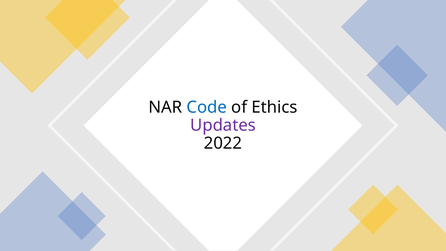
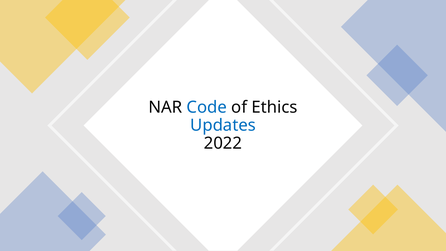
Updates colour: purple -> blue (223, 125)
